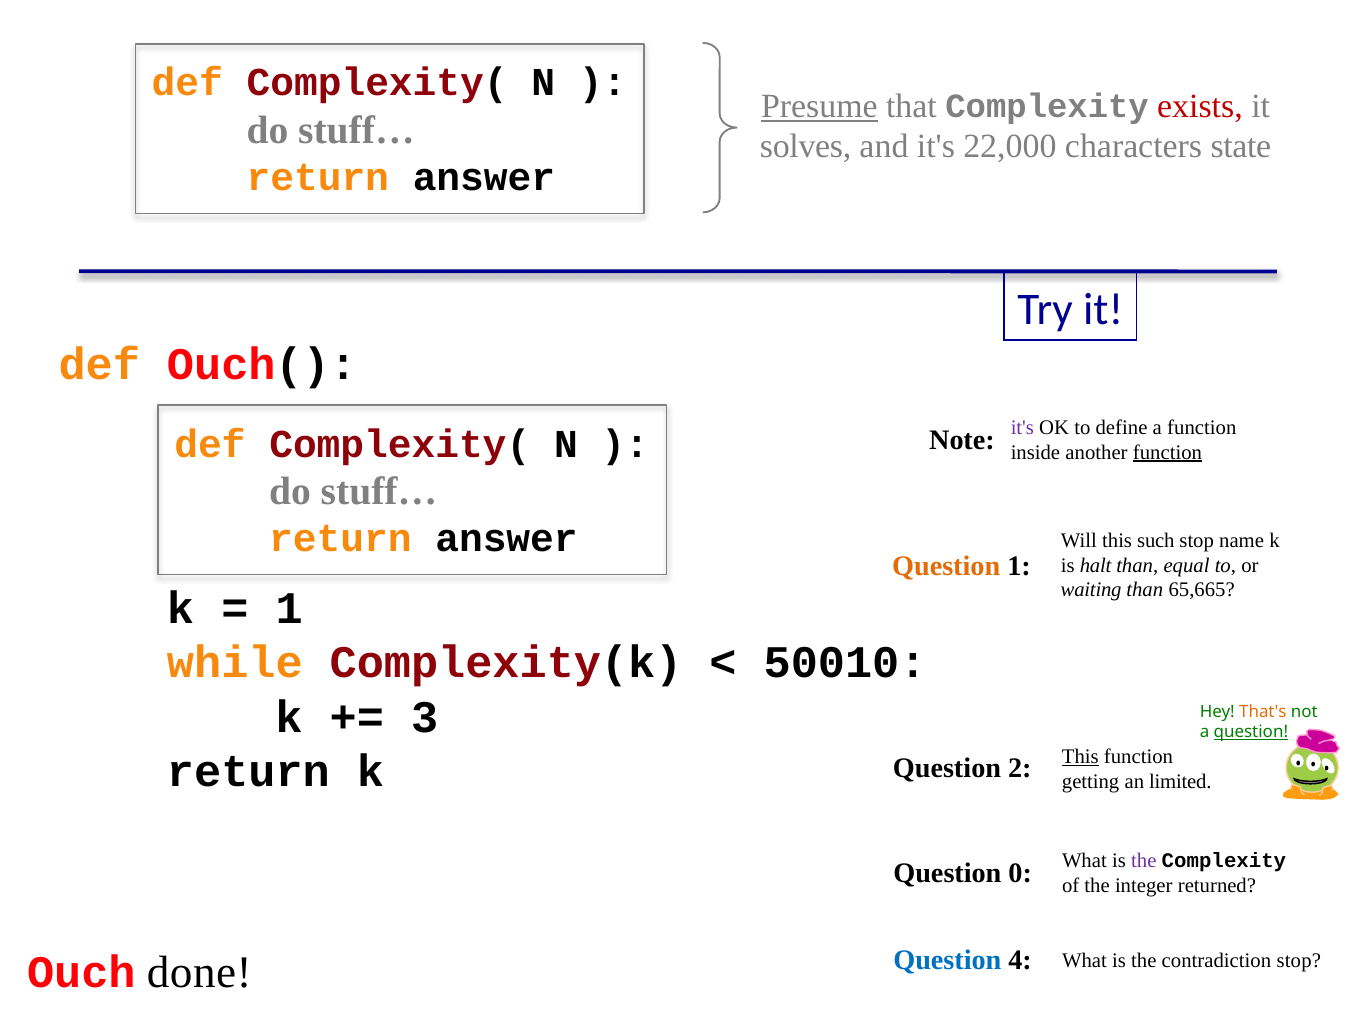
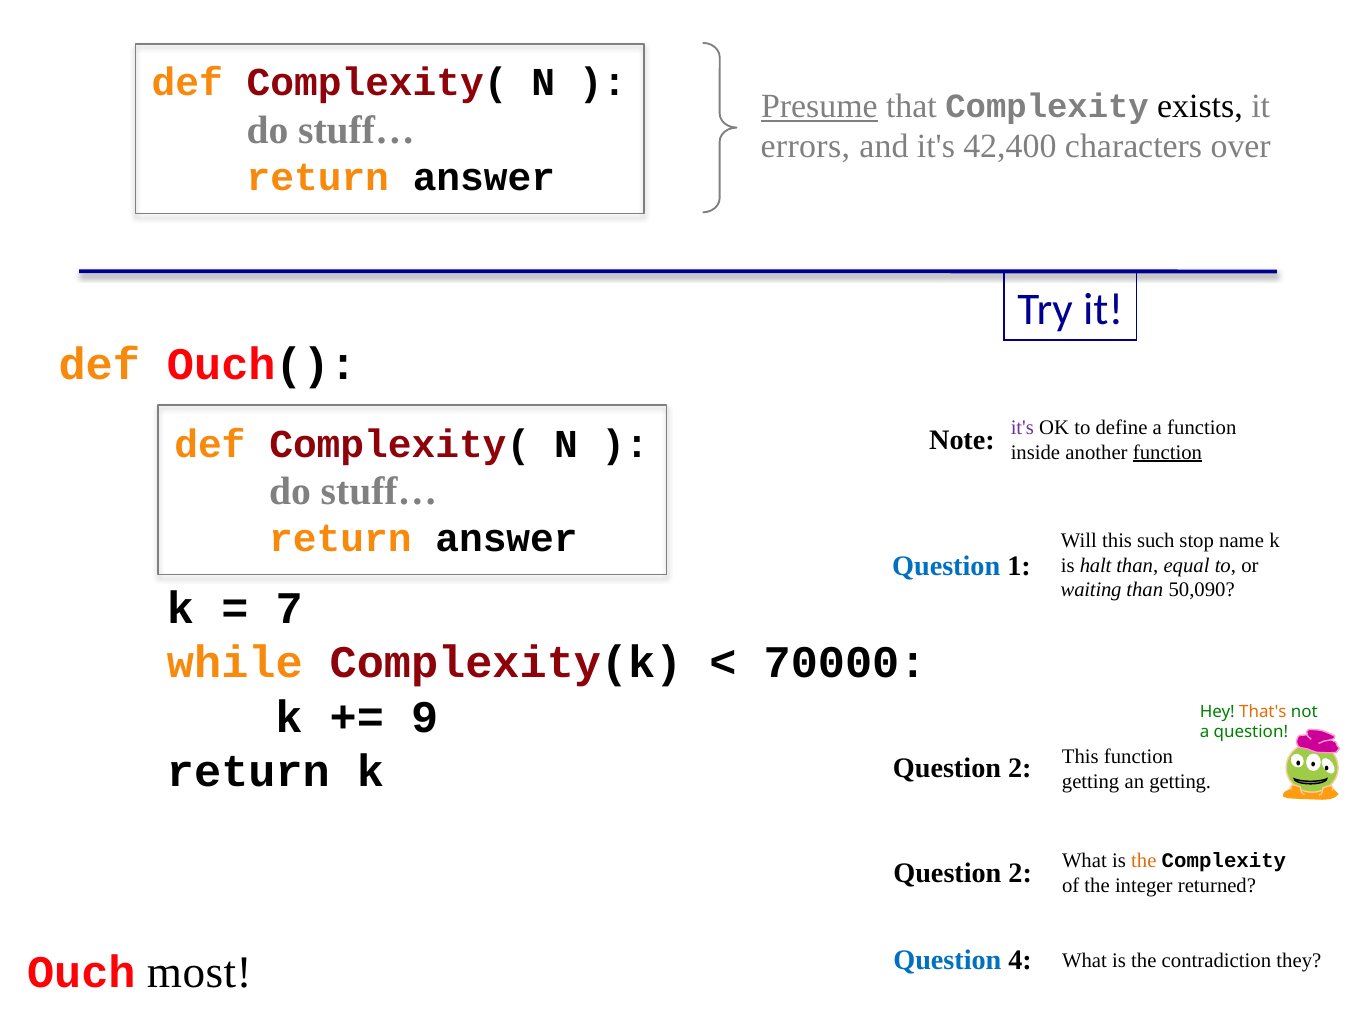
exists colour: red -> black (1200, 106)
solves: solves -> errors (805, 147)
22,000: 22,000 -> 42,400 (1010, 147)
state: state -> over (1241, 147)
Question colour: orange -> blue (946, 566)
65,665: 65,665 -> 50,090 (1202, 590)
1: 1 -> 7 (289, 609)
50010: 50010 -> 70000 (845, 663)
3: 3 -> 9 (425, 717)
question underline: present -> none (1251, 732)
This underline: present -> none (1080, 756)
an limited: limited -> getting (1180, 781)
0: 0 -> 2 (1020, 873)
the colour: purple -> orange (1144, 861)
contradiction stop: stop -> they (1299, 961)
done: done -> most (199, 973)
